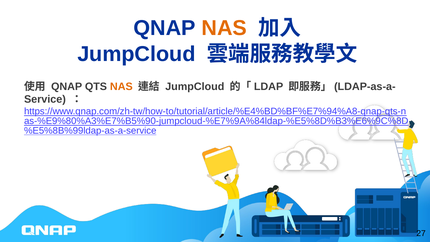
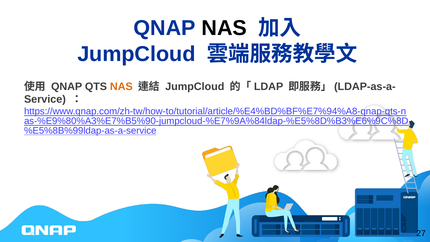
NAS colour: orange -> black (224, 28)
